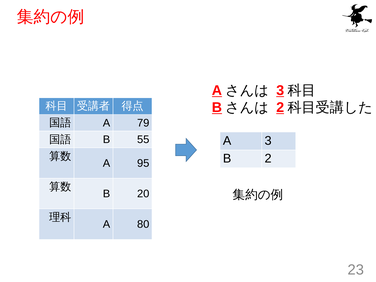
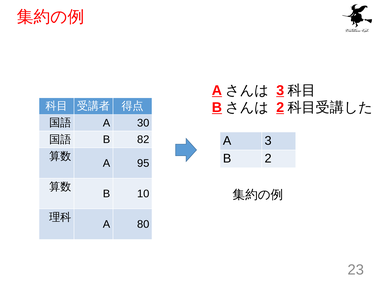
79: 79 -> 30 (143, 123)
55: 55 -> 82 (143, 140)
20: 20 -> 10 (143, 194)
